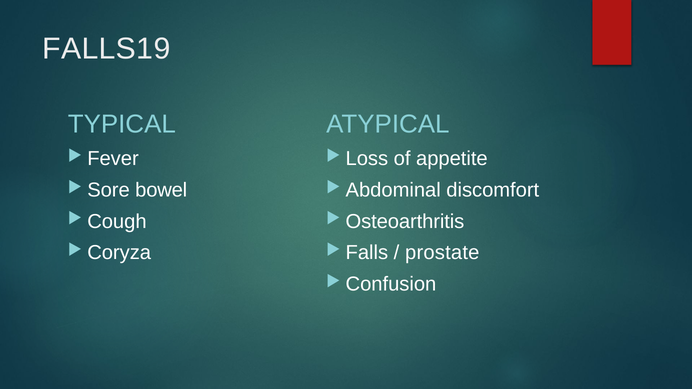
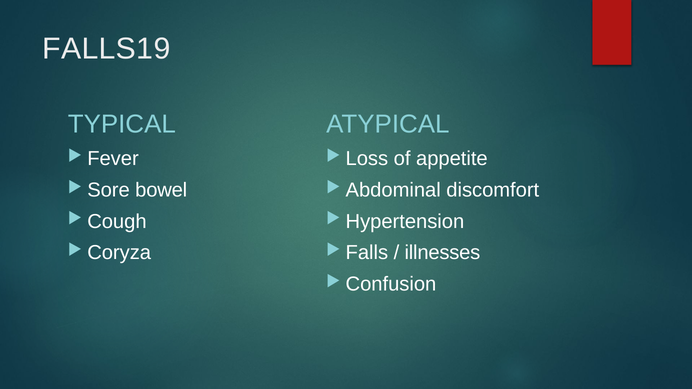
Osteoarthritis: Osteoarthritis -> Hypertension (405, 222)
prostate: prostate -> illnesses (442, 253)
